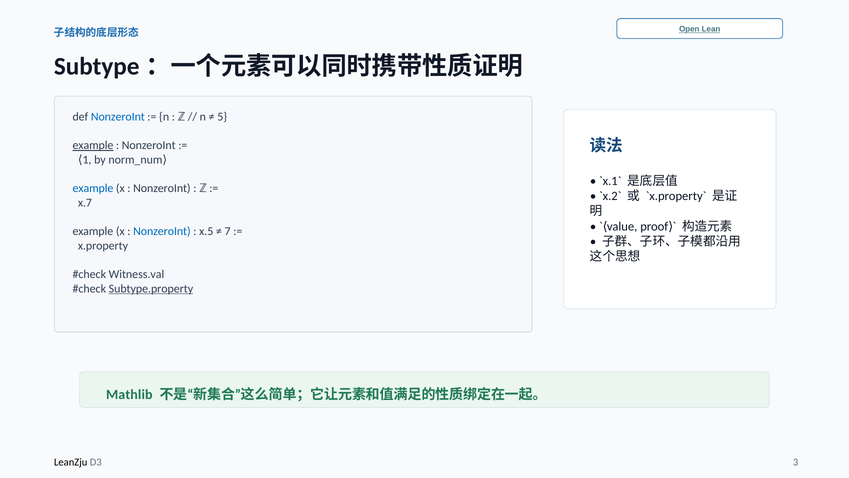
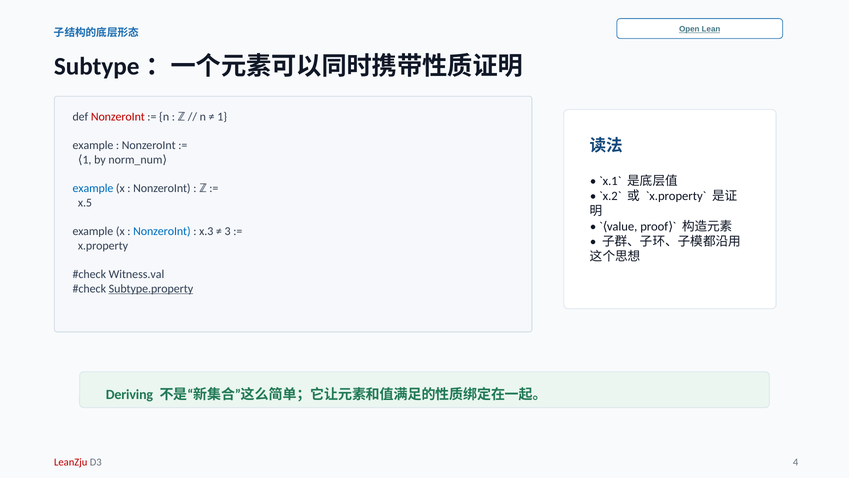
NonzeroInt colour: blue -> red (118, 117)
5: 5 -> 1 (222, 117)
example underline: present -> none (93, 145)
x.7: x.7 -> x.5 (85, 202)
x.5: x.5 -> x.3 (206, 231)
7: 7 -> 3 (228, 231)
Mathlib: Mathlib -> Deriving (129, 395)
LeanZju colour: black -> red (71, 462)
3: 3 -> 4 (796, 462)
